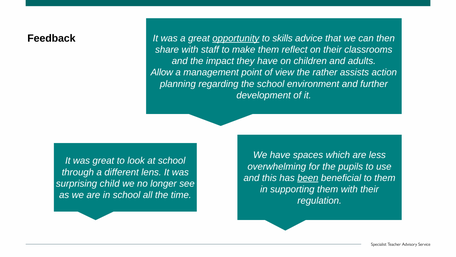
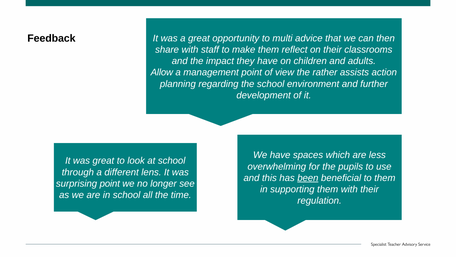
opportunity underline: present -> none (236, 38)
skills: skills -> multi (282, 38)
surprising child: child -> point (110, 183)
